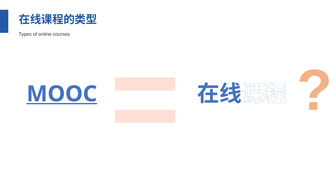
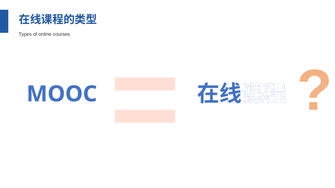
MOOC underline: present -> none (62, 94)
